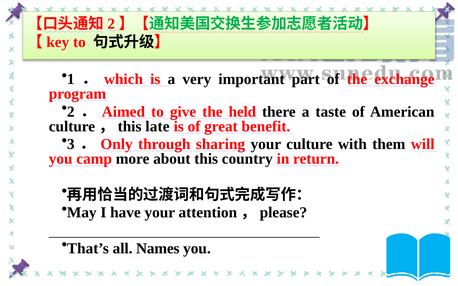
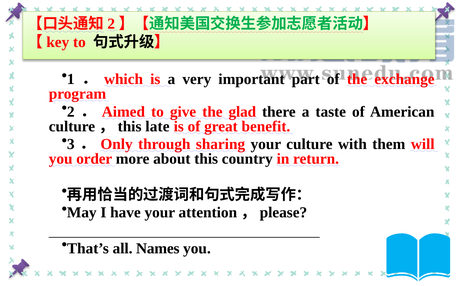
held: held -> glad (242, 112)
camp: camp -> order (94, 159)
